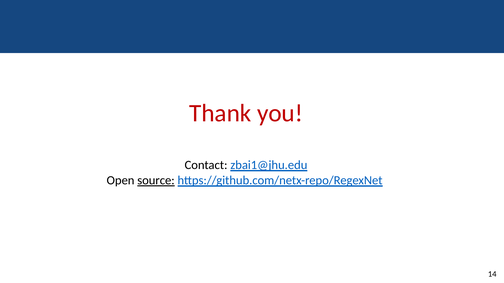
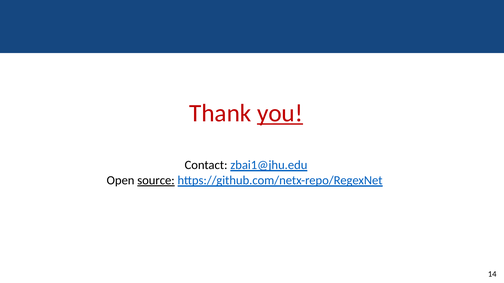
you underline: none -> present (280, 113)
